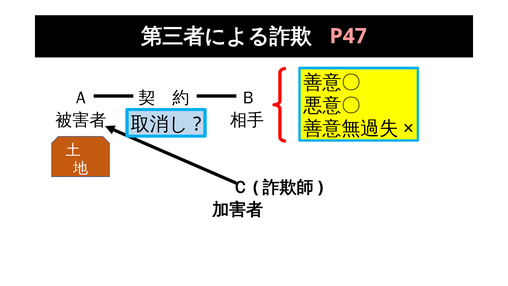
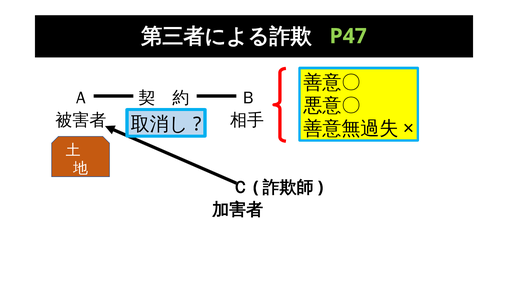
P47 colour: pink -> light green (348, 36)
